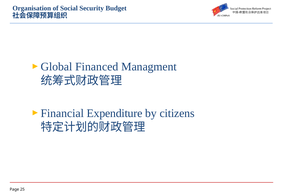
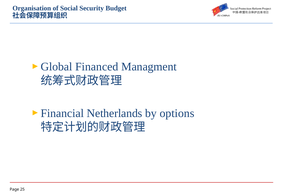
Expenditure: Expenditure -> Netherlands (115, 113)
citizens: citizens -> options (177, 113)
